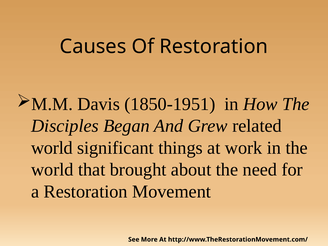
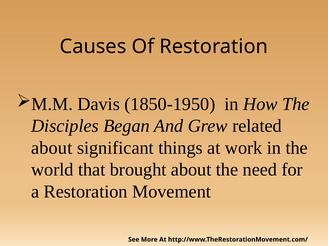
1850-1951: 1850-1951 -> 1850-1950 (170, 104)
world: world -> about (52, 148)
